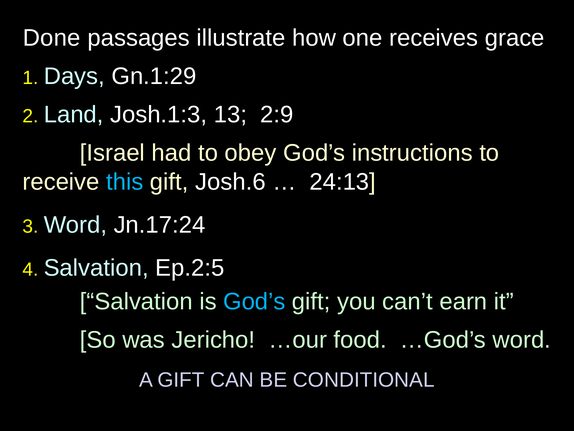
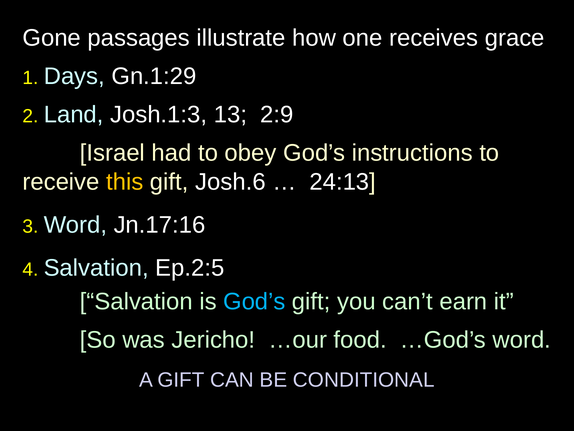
Done: Done -> Gone (52, 38)
this colour: light blue -> yellow (125, 182)
Jn.17:24: Jn.17:24 -> Jn.17:16 (160, 225)
